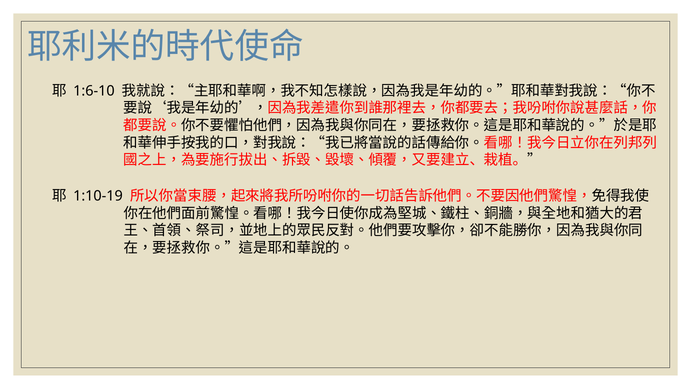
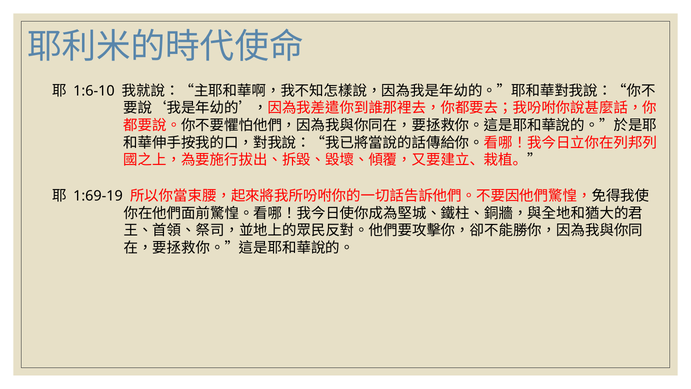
1:10-19: 1:10-19 -> 1:69-19 (98, 196)
